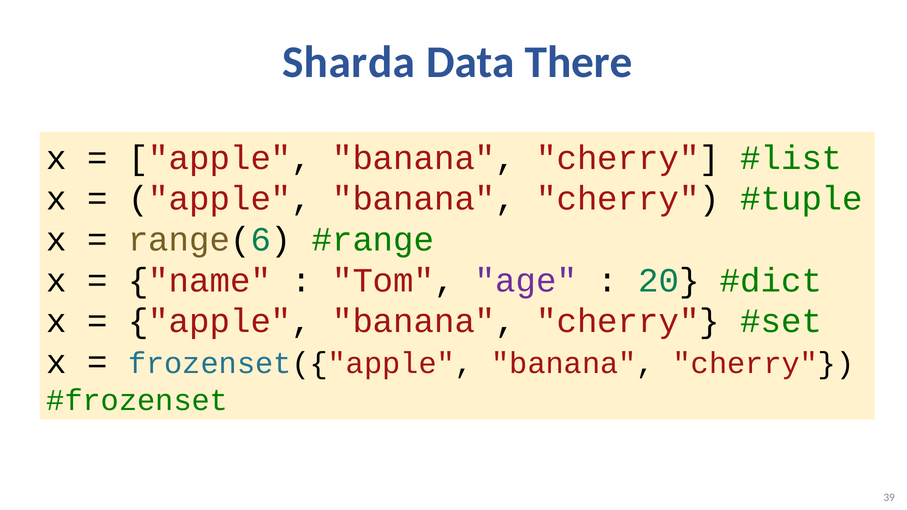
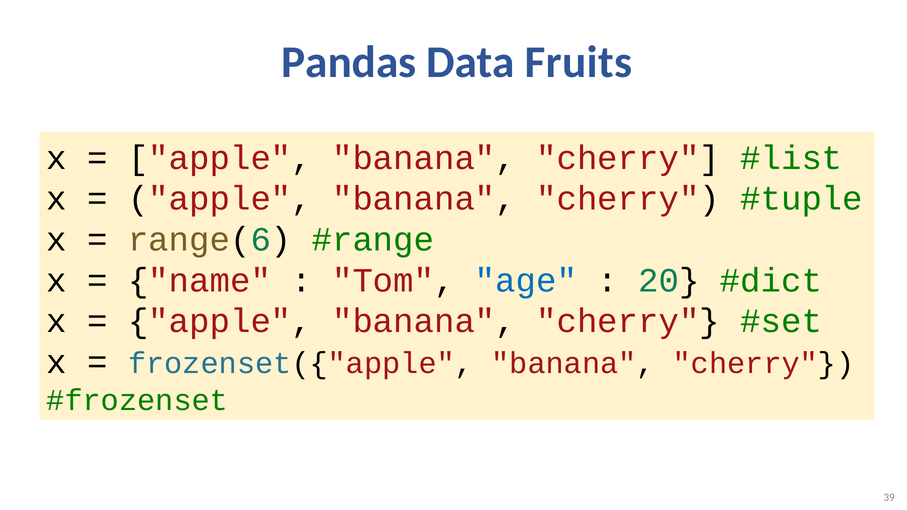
Sharda: Sharda -> Pandas (349, 62)
There: There -> Fruits (578, 62)
age colour: purple -> blue (526, 280)
